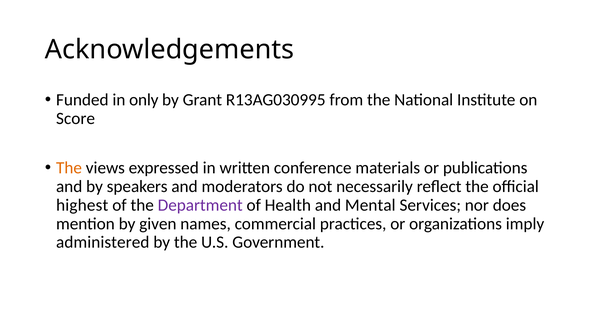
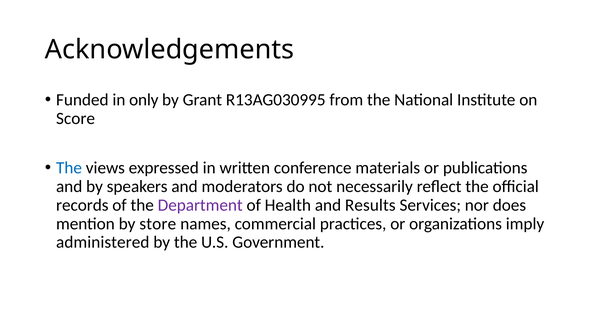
The colour: orange -> blue (69, 168)
highest: highest -> records (82, 205)
Mental: Mental -> Results (370, 205)
given: given -> store (158, 224)
